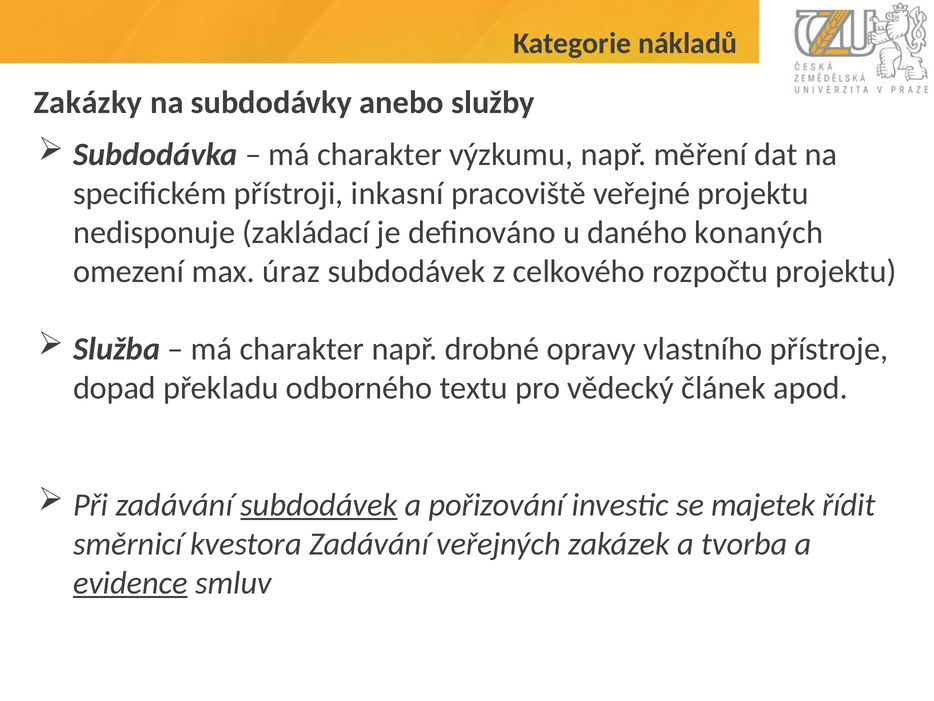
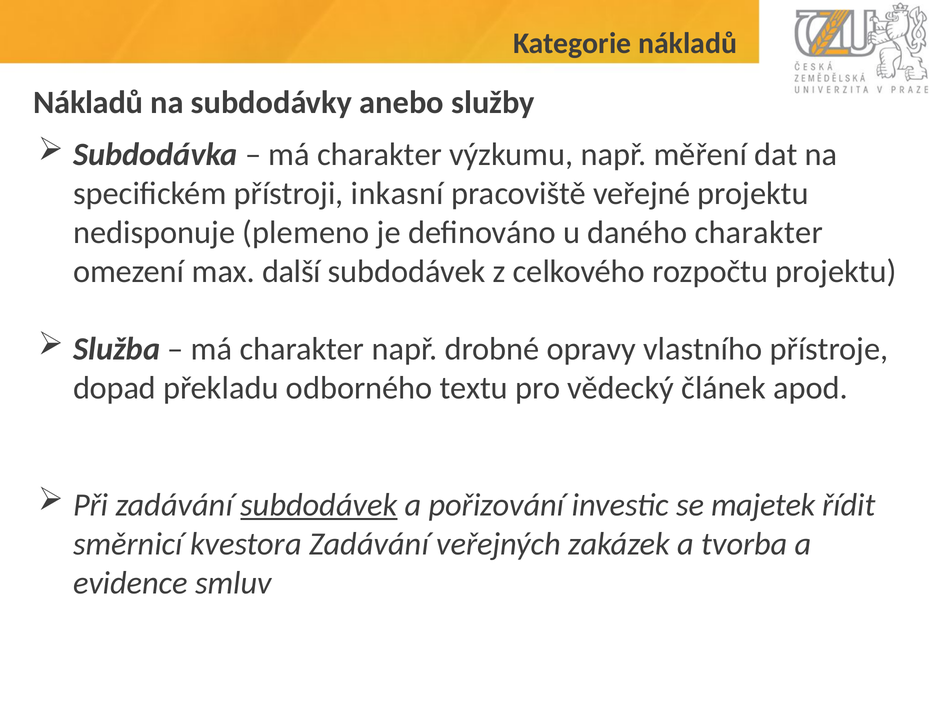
Zakázky: Zakázky -> Nákladů (88, 102)
zakládací: zakládací -> plemeno (306, 232)
daného konaných: konaných -> charakter (759, 232)
úraz: úraz -> další (291, 271)
evidence underline: present -> none (130, 582)
